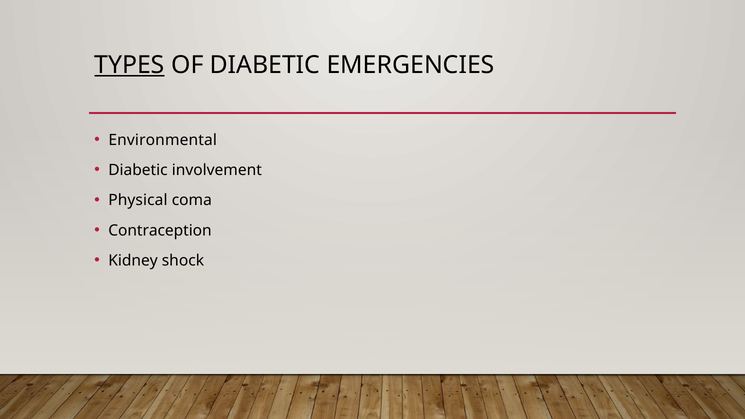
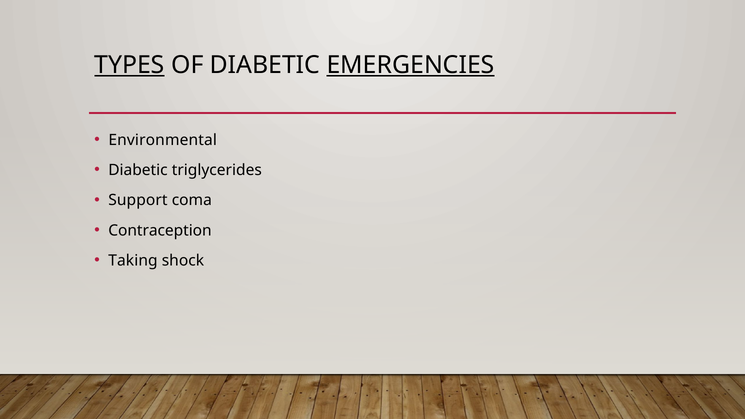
EMERGENCIES underline: none -> present (411, 65)
involvement: involvement -> triglycerides (217, 170)
Physical: Physical -> Support (138, 200)
Kidney: Kidney -> Taking (133, 261)
